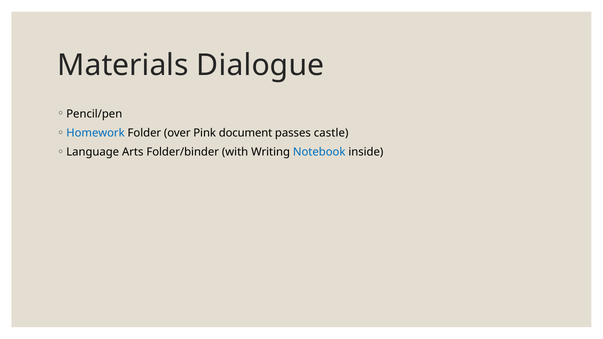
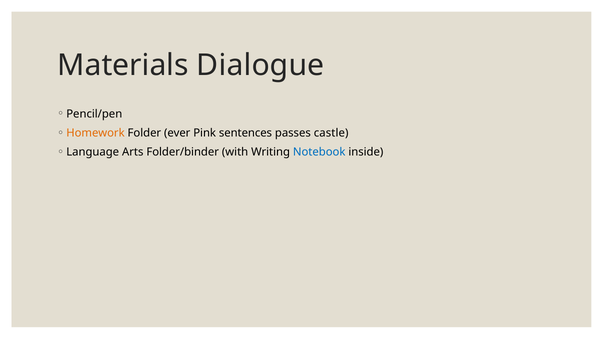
Homework colour: blue -> orange (95, 133)
over: over -> ever (177, 133)
document: document -> sentences (245, 133)
